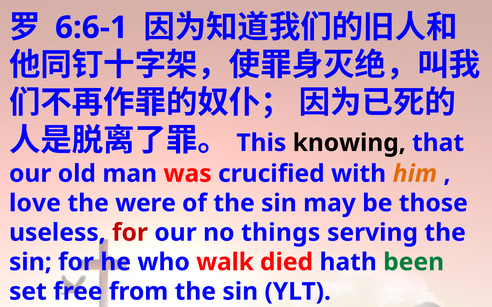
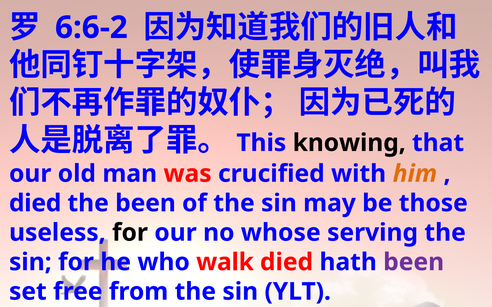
6:6-1: 6:6-1 -> 6:6-2 (91, 28)
love: love -> died (35, 204)
the were: were -> been (145, 204)
for colour: red -> black (130, 233)
things: things -> whose (281, 233)
been colour: green -> purple (414, 263)
